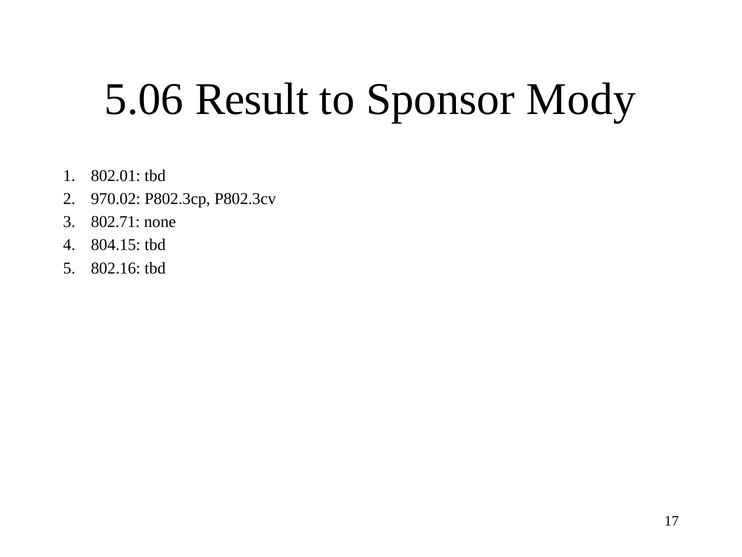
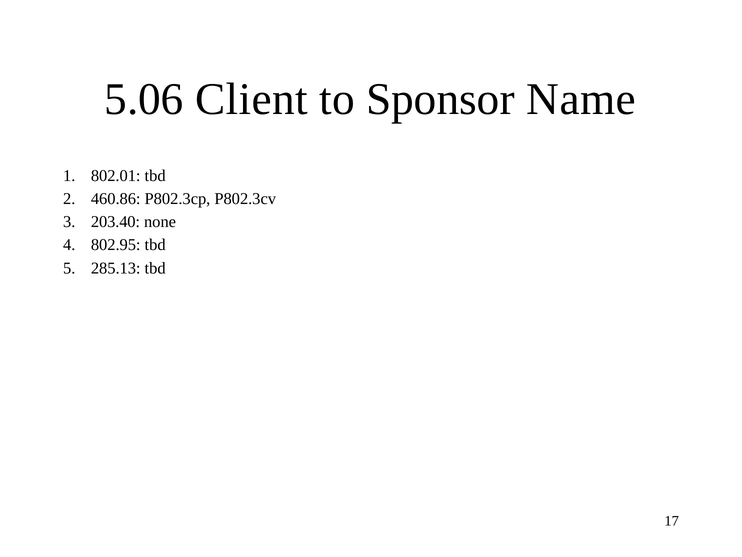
Result: Result -> Client (251, 99)
Mody: Mody -> Name (581, 99)
970.02: 970.02 -> 460.86 (116, 199)
802.71: 802.71 -> 203.40 (115, 222)
804.15: 804.15 -> 802.95 (116, 245)
802.16: 802.16 -> 285.13 (116, 268)
